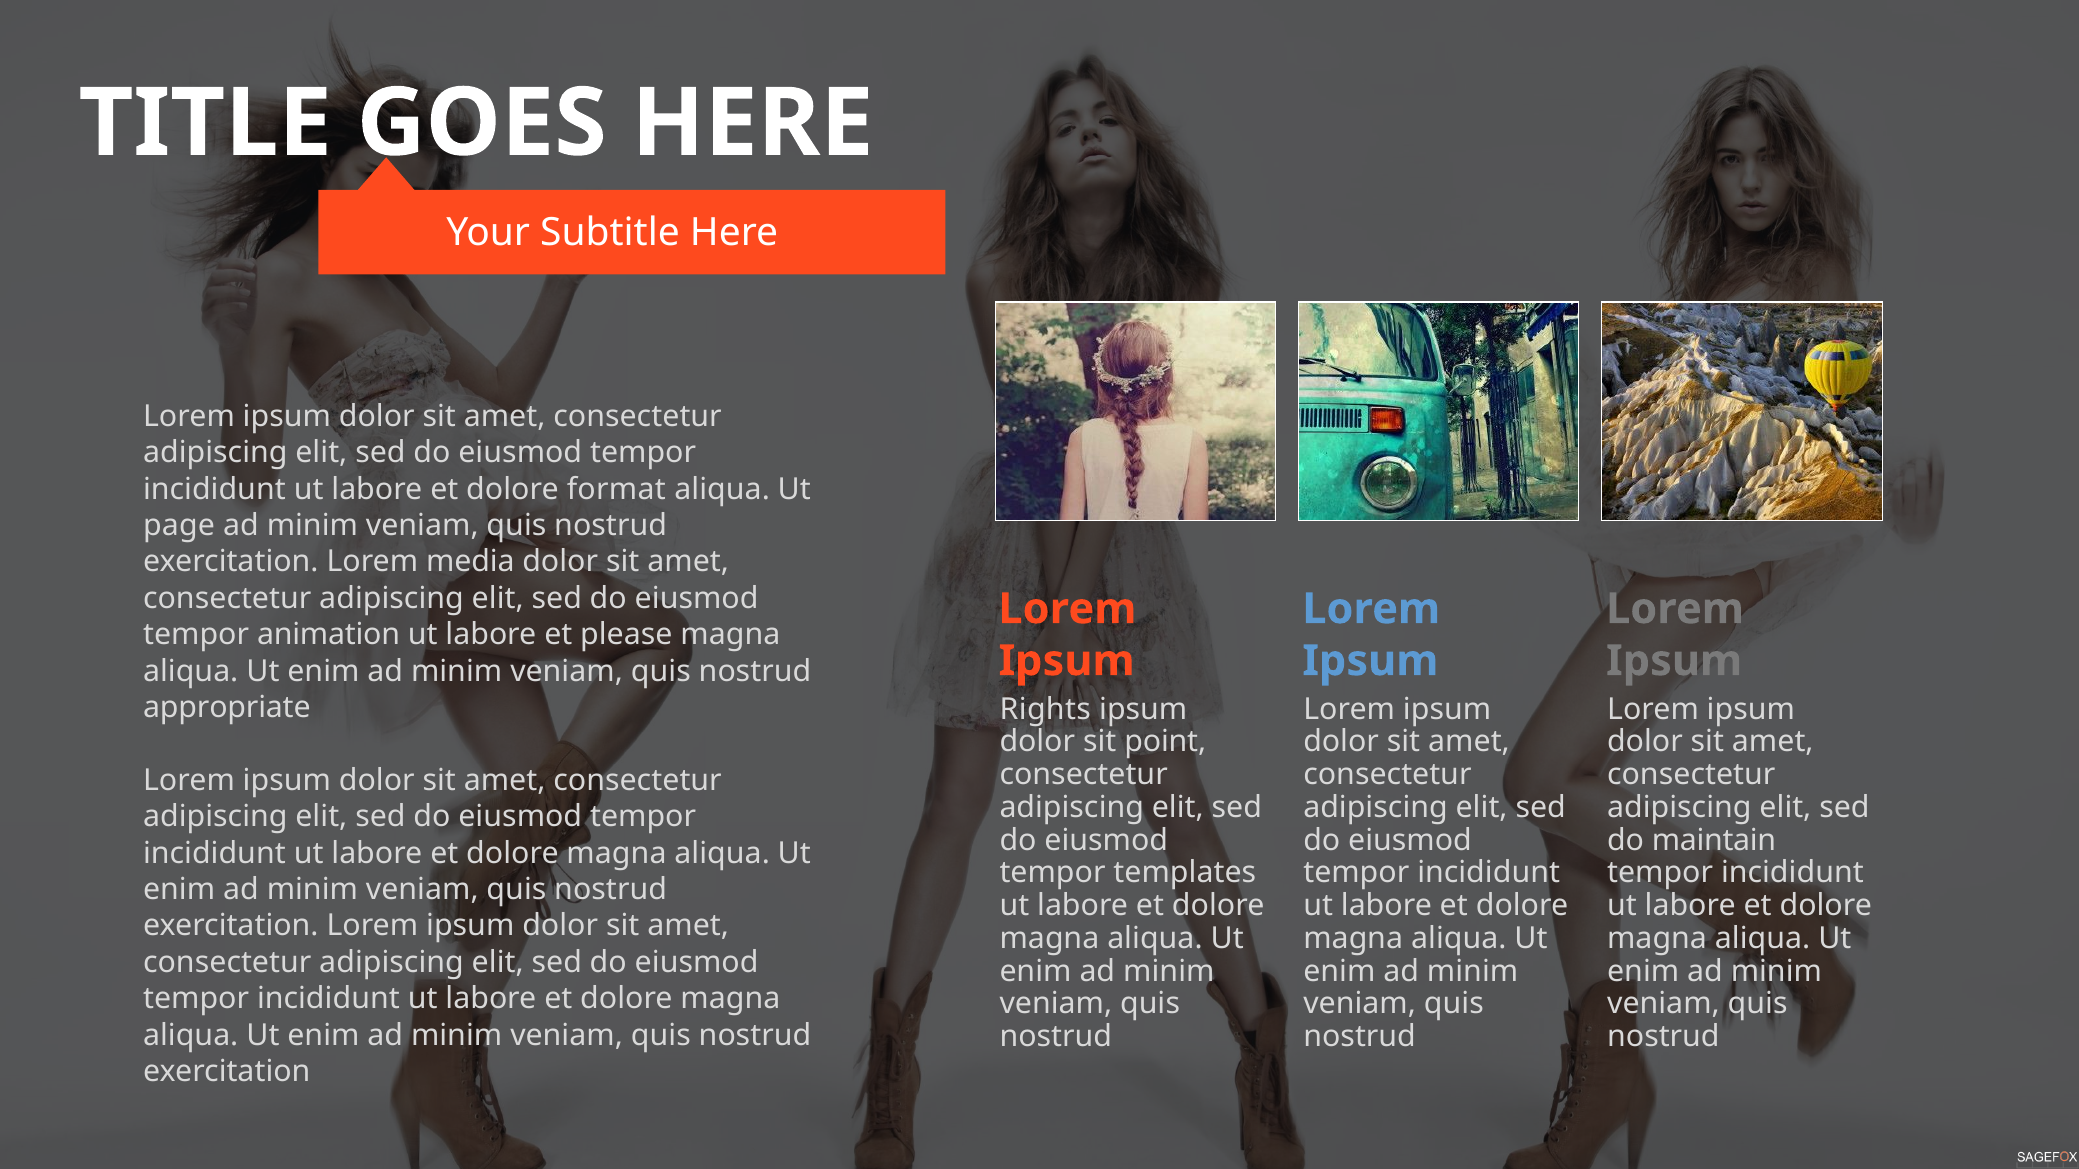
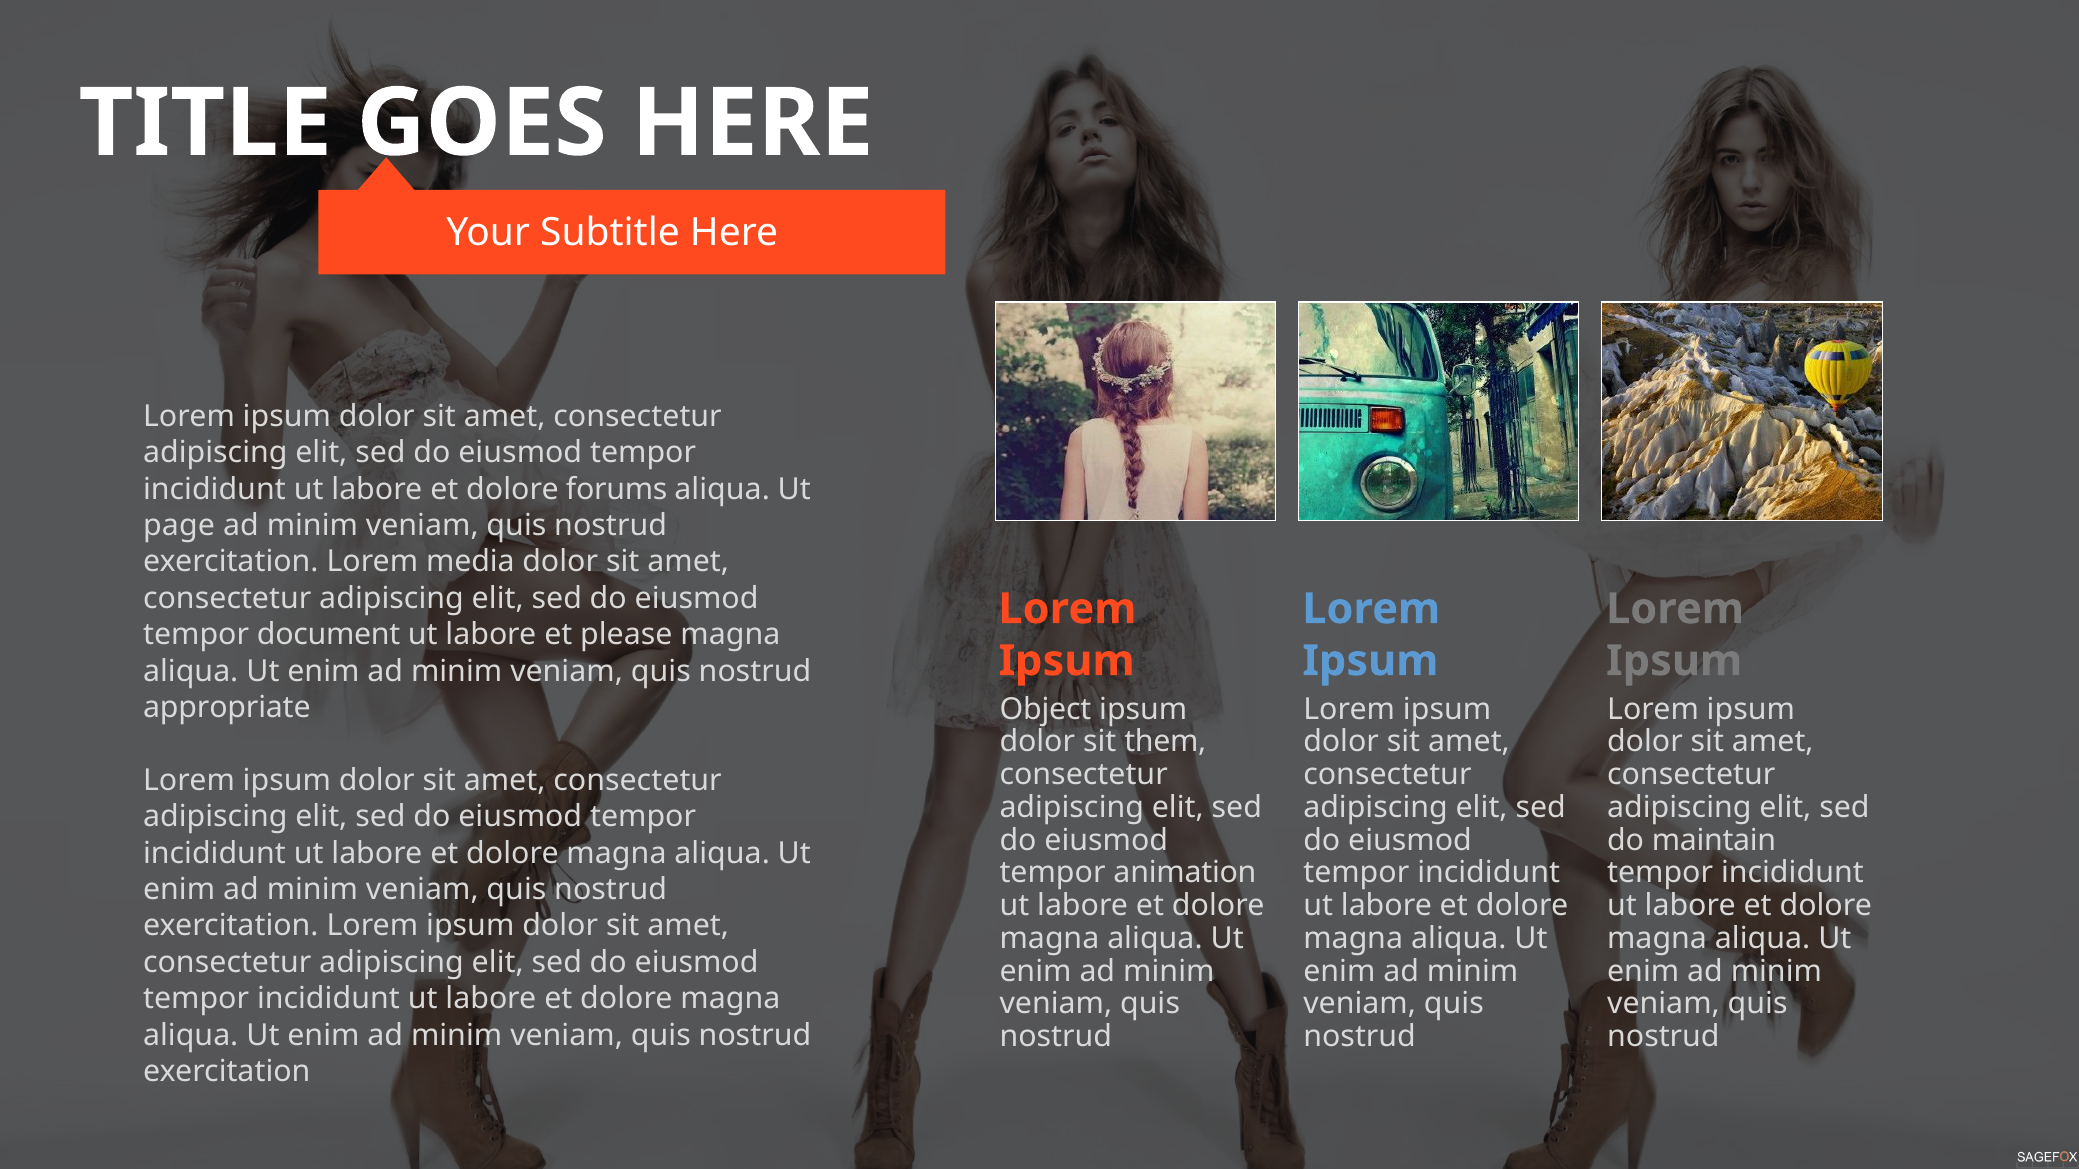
format: format -> forums (617, 489)
animation: animation -> document (329, 635)
Rights: Rights -> Object (1046, 709)
point: point -> them (1165, 742)
templates: templates -> animation (1185, 873)
